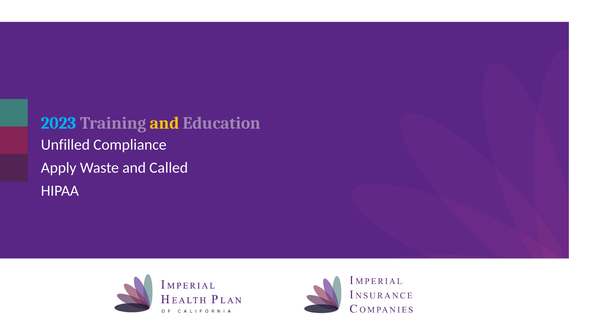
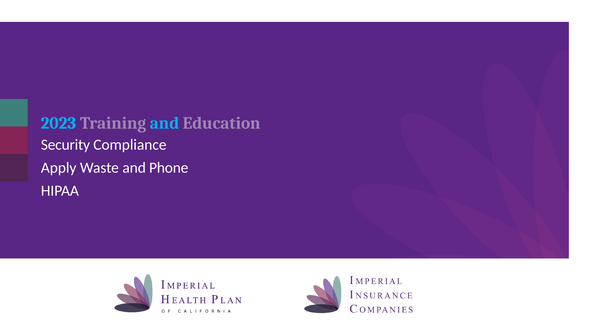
and colour: yellow -> light blue (165, 123)
Unfilled: Unfilled -> Security (65, 145)
Called: Called -> Phone (169, 168)
